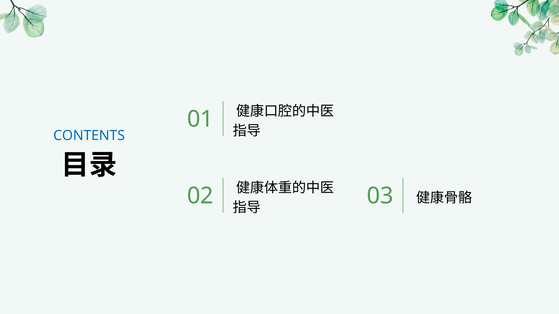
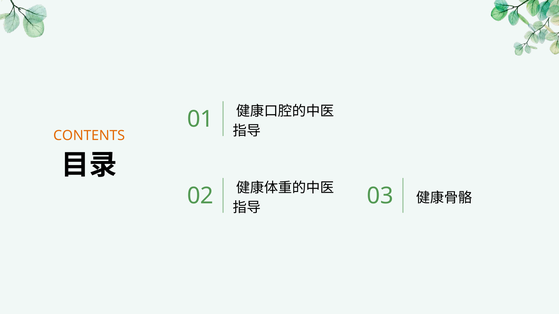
CONTENTS colour: blue -> orange (89, 136)
